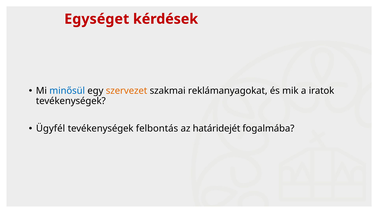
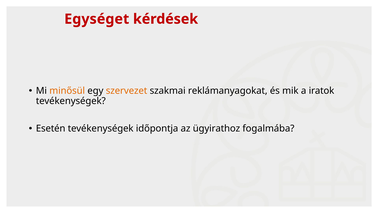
minősül colour: blue -> orange (67, 91)
Ügyfél: Ügyfél -> Esetén (51, 128)
felbontás: felbontás -> időpontja (157, 128)
határidejét: határidejét -> ügyirathoz (216, 128)
